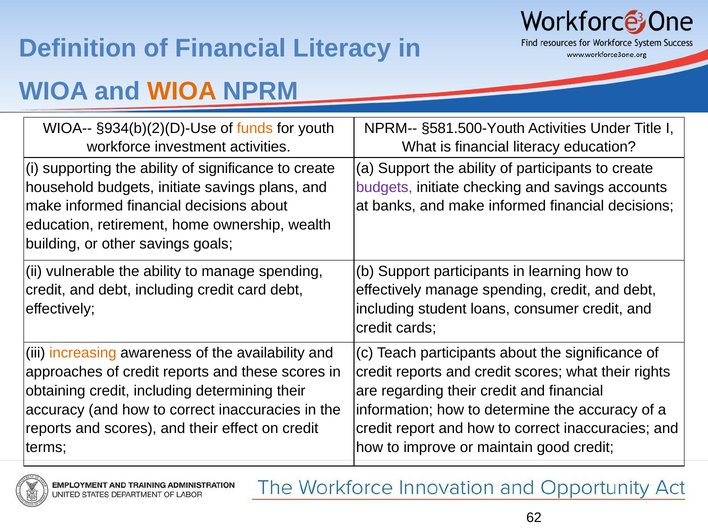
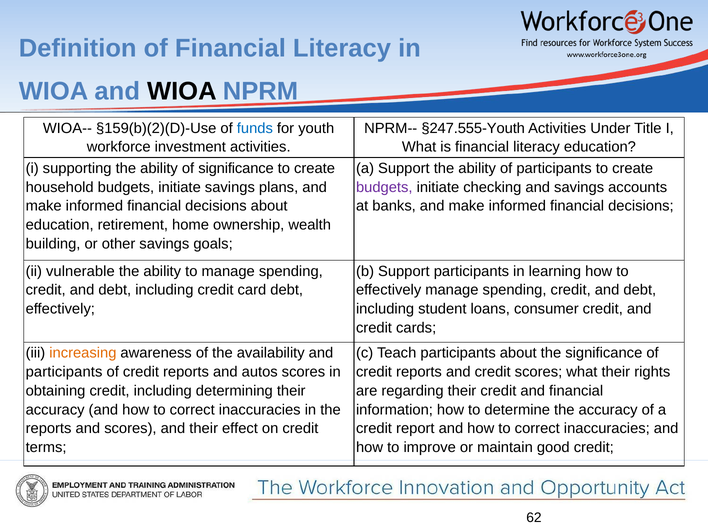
WIOA colour: orange -> black (182, 91)
§934(b)(2)(D)-Use: §934(b)(2)(D)-Use -> §159(b)(2)(D)-Use (156, 128)
funds colour: orange -> blue (255, 128)
§581.500-Youth: §581.500-Youth -> §247.555-Youth (473, 128)
approaches: approaches -> participants (64, 372)
these: these -> autos (260, 372)
